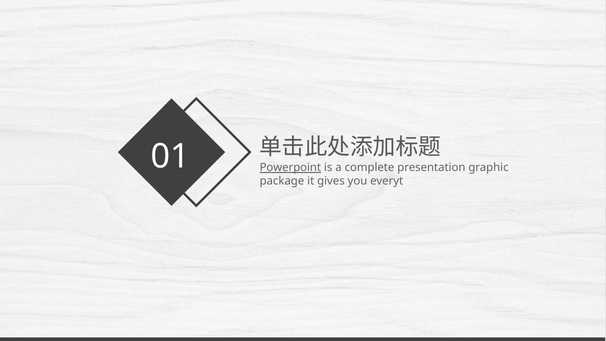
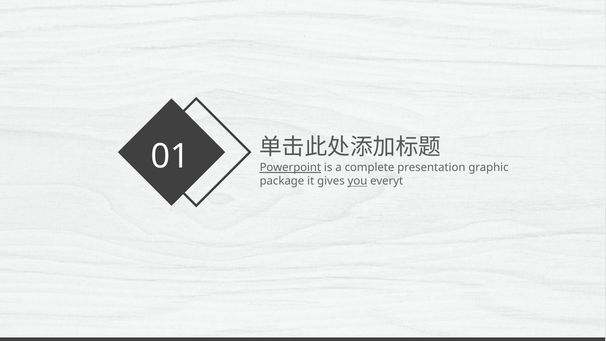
you underline: none -> present (357, 181)
